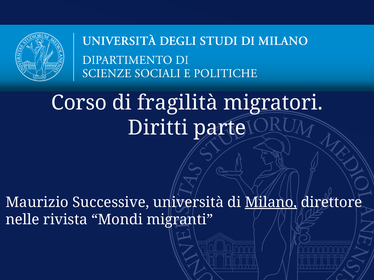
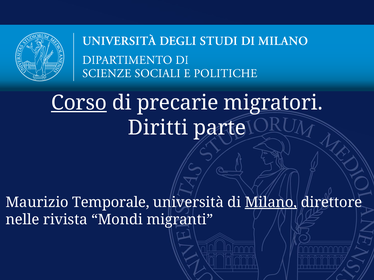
Corso underline: none -> present (79, 103)
fragilità: fragilità -> precarie (178, 103)
Successive: Successive -> Temporale (111, 203)
